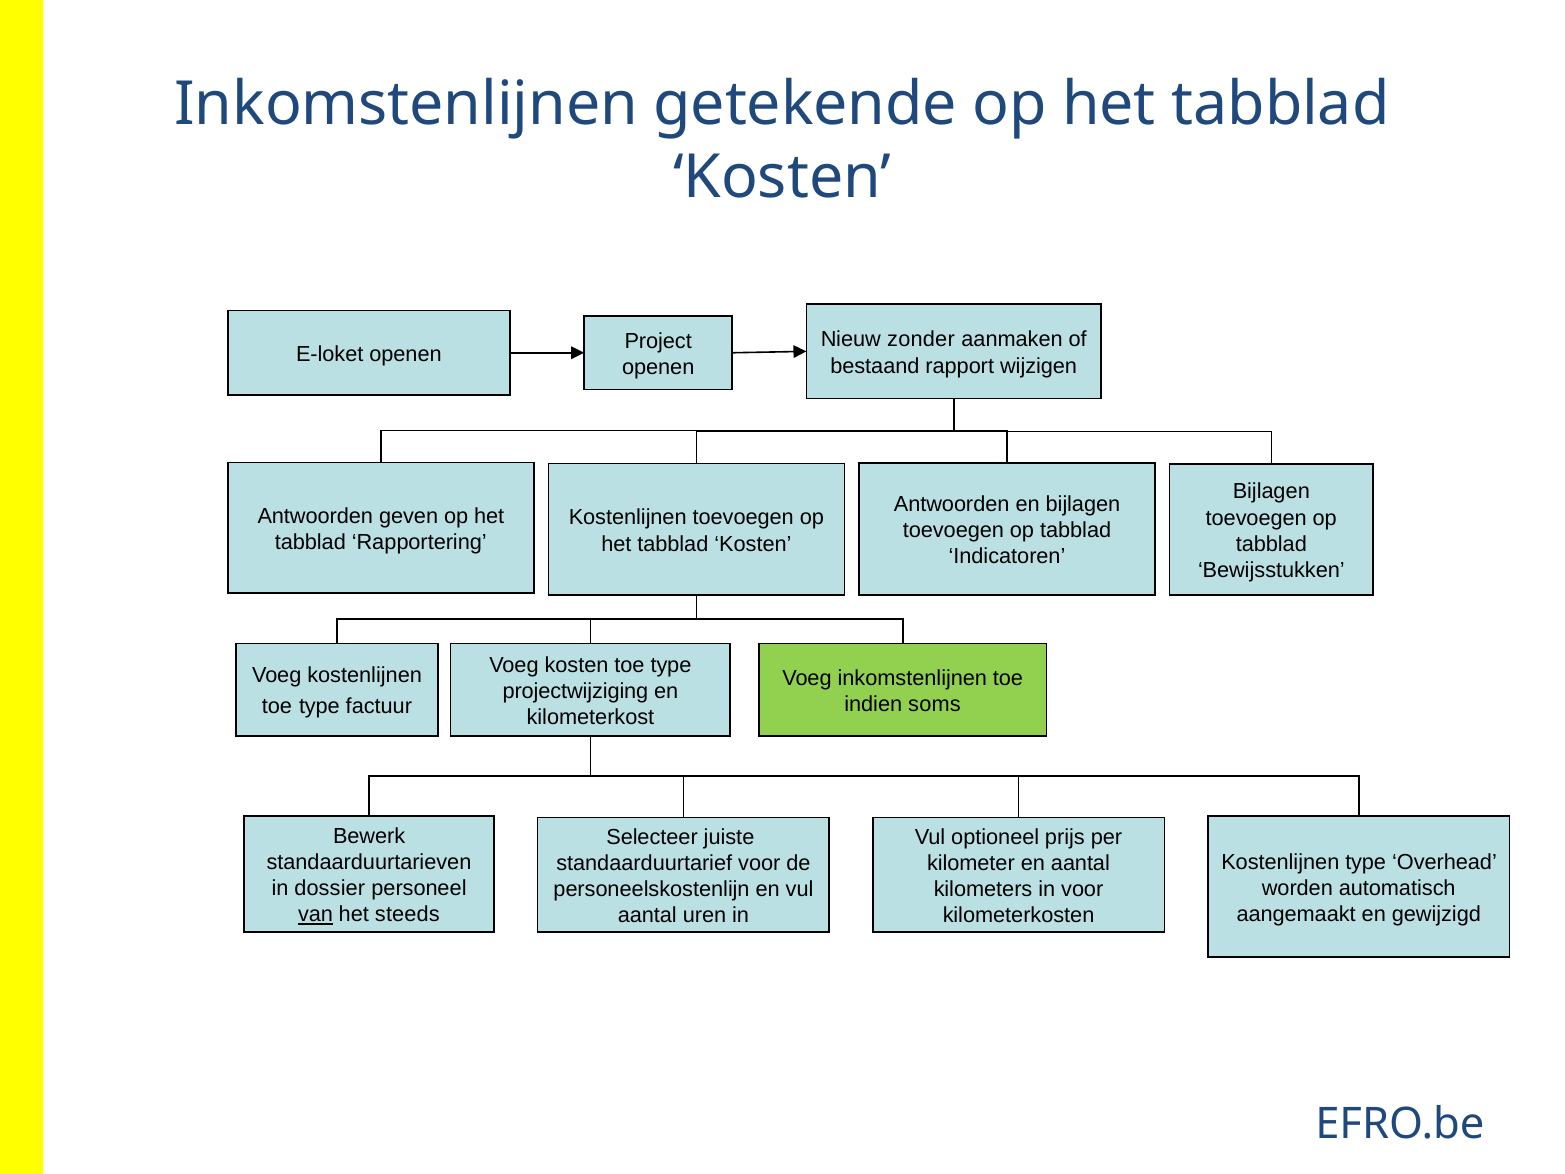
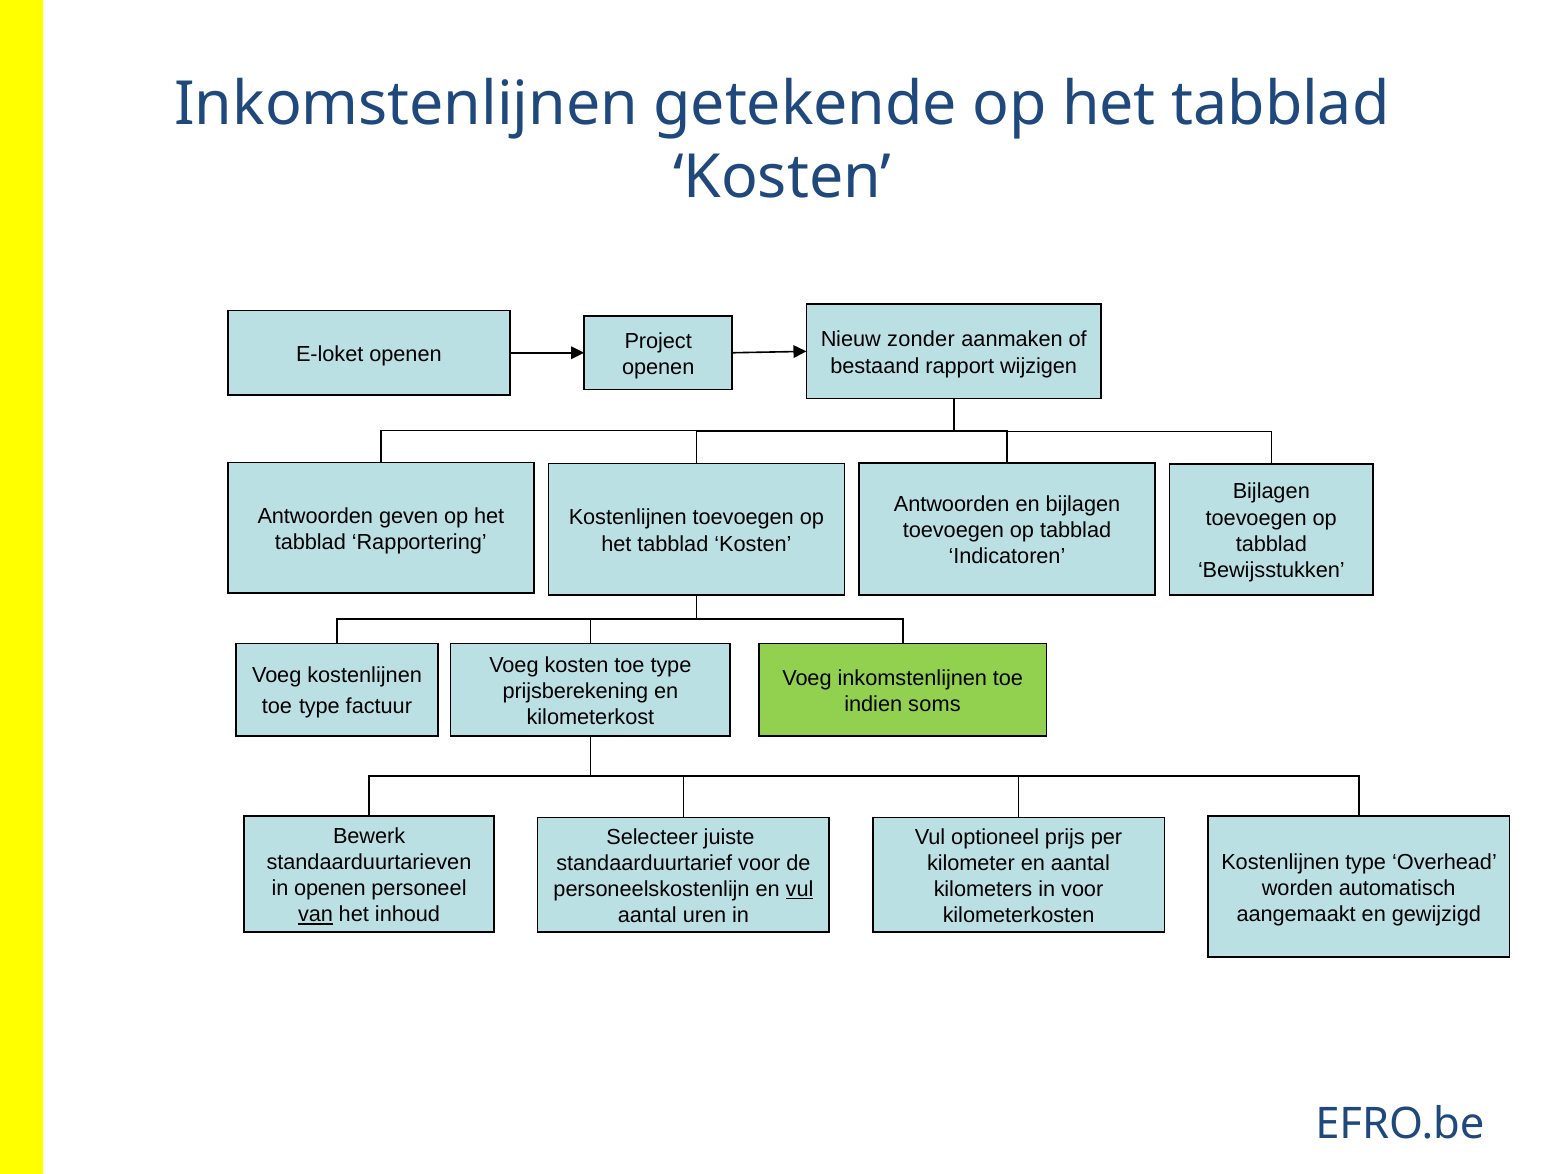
projectwijziging: projectwijziging -> prijsberekening (575, 691)
in dossier: dossier -> openen (330, 888)
vul underline: none -> present (800, 889)
steeds: steeds -> inhoud (408, 915)
